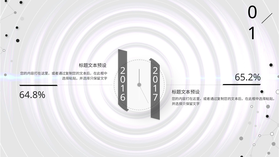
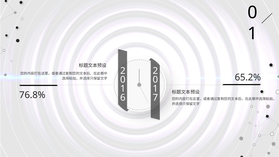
64.8%: 64.8% -> 76.8% (32, 95)
